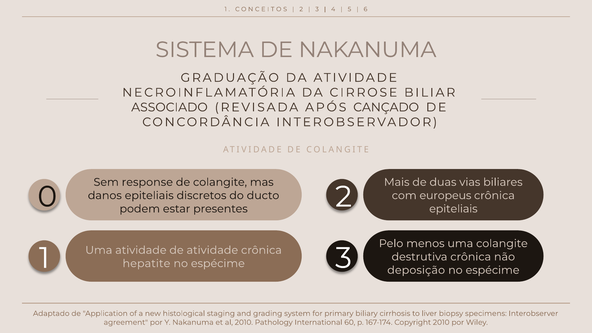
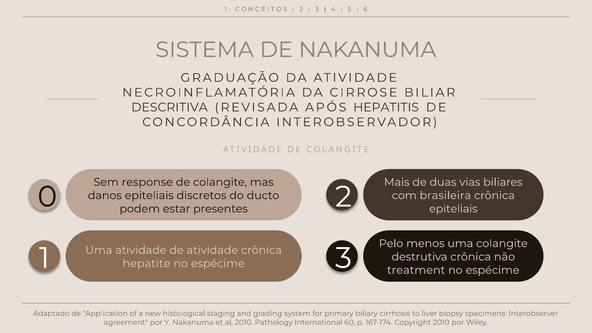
ASSOCIADO: ASSOCIADO -> DESCRITIVA (169, 107)
CANÇADO: CANÇADO -> HEPATITIS (386, 107)
europeus: europeus -> brasileira (445, 195)
deposição: deposição -> treatment (416, 270)
